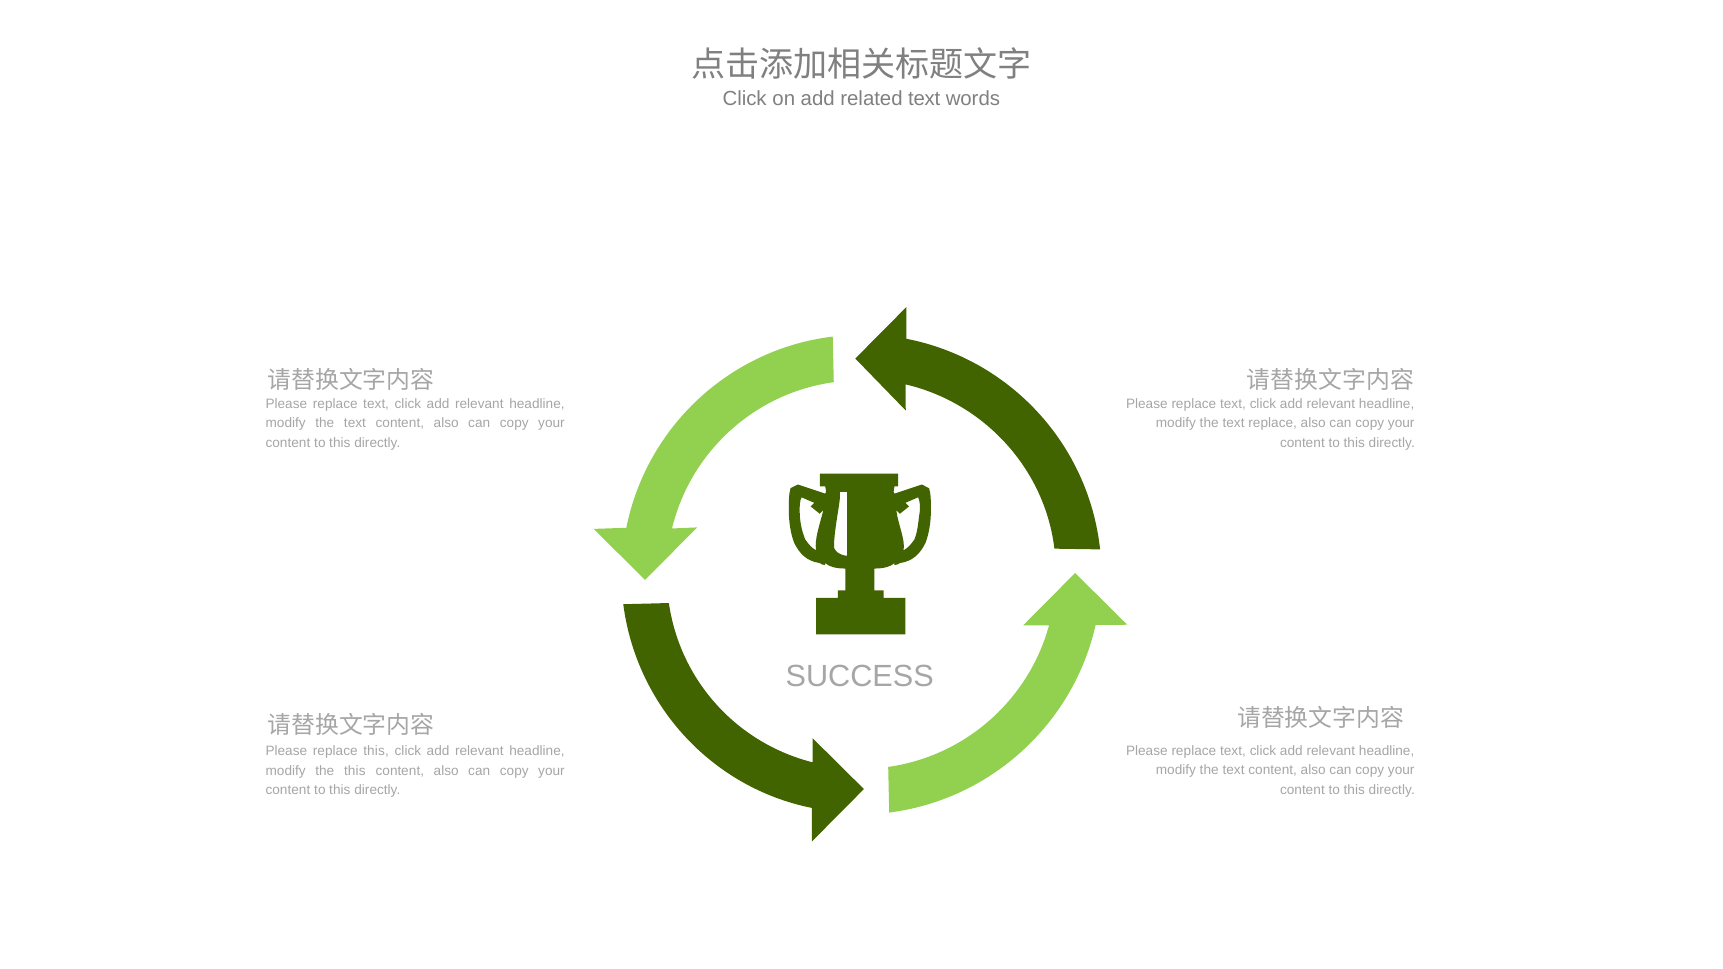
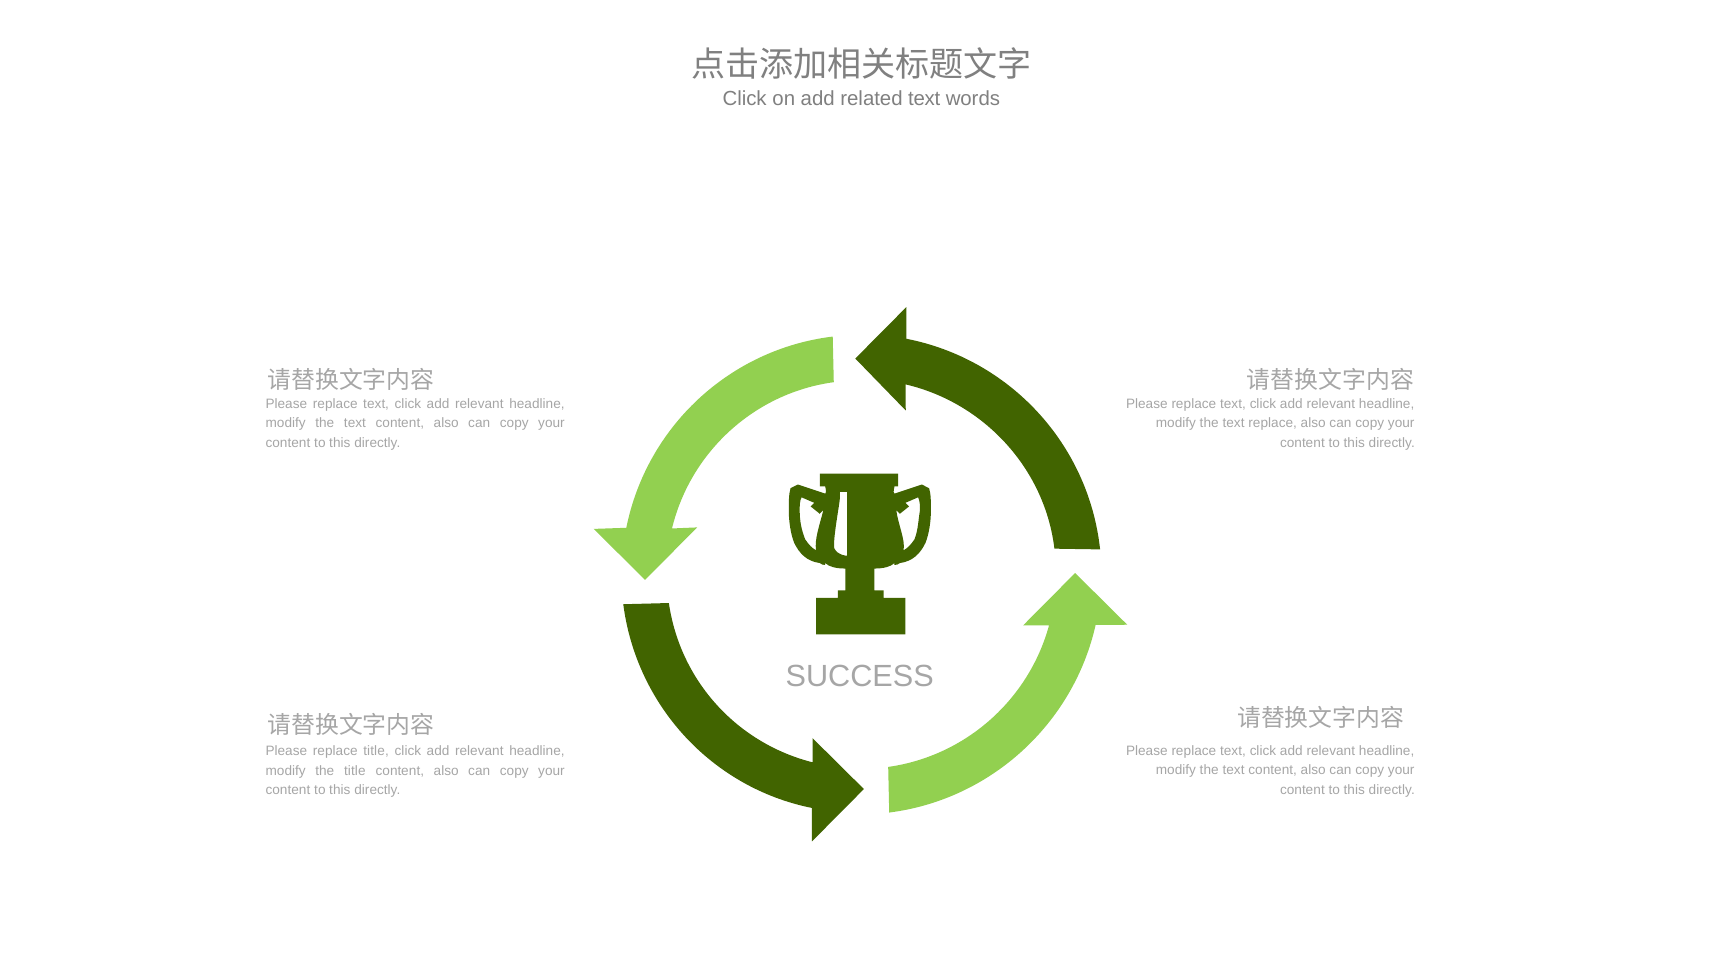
replace this: this -> title (376, 751)
the this: this -> title (355, 771)
